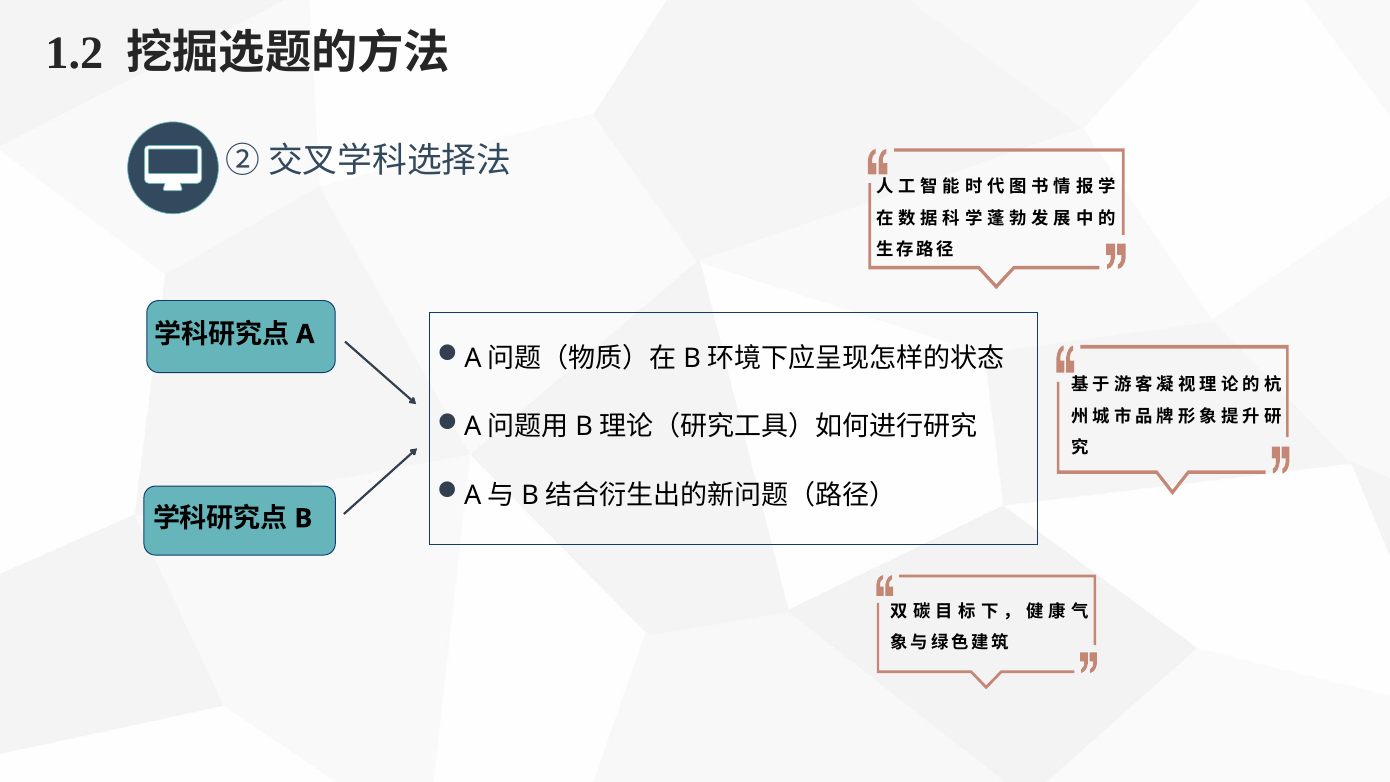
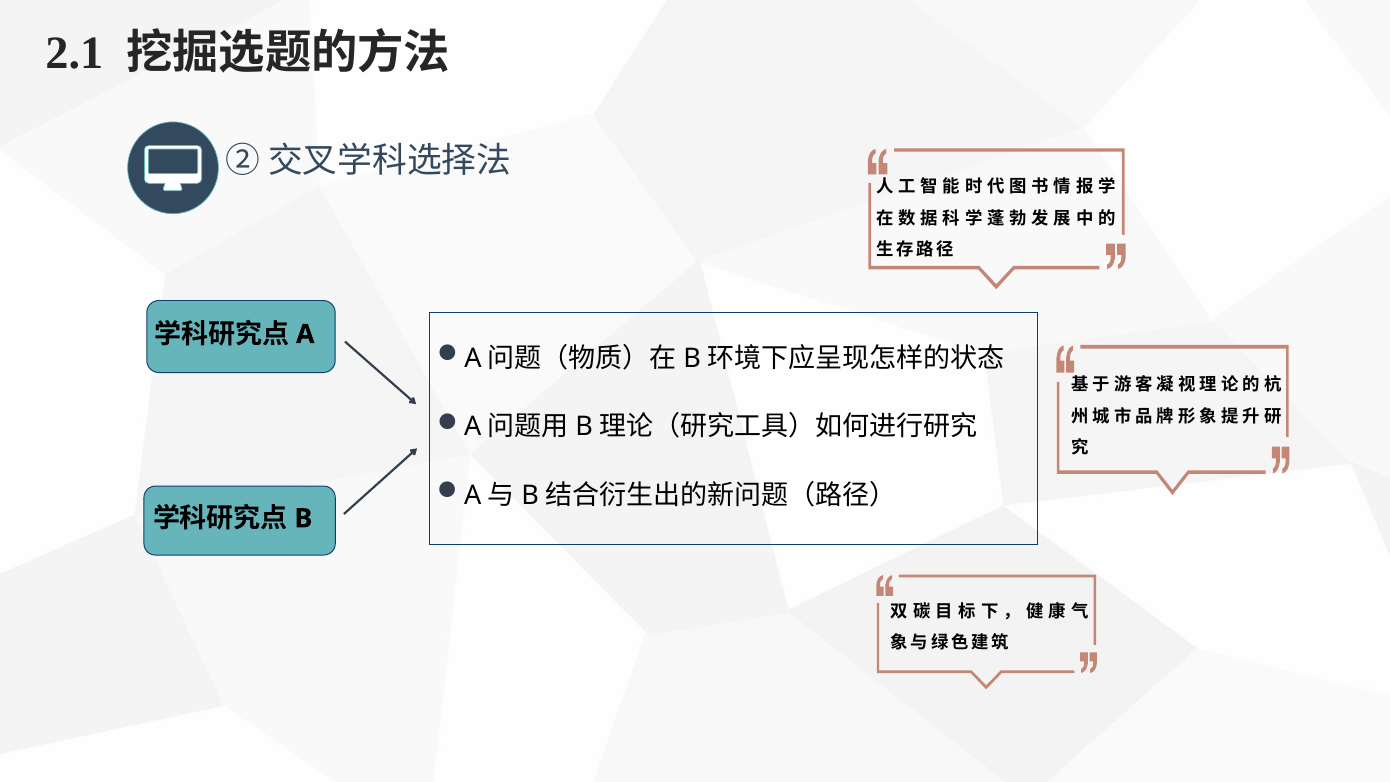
1.2: 1.2 -> 2.1 (74, 53)
